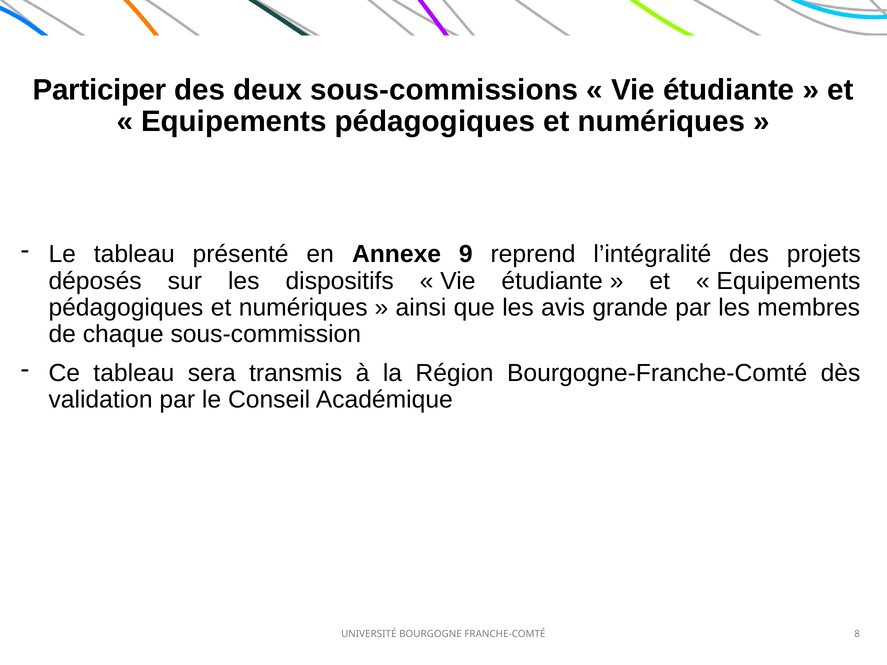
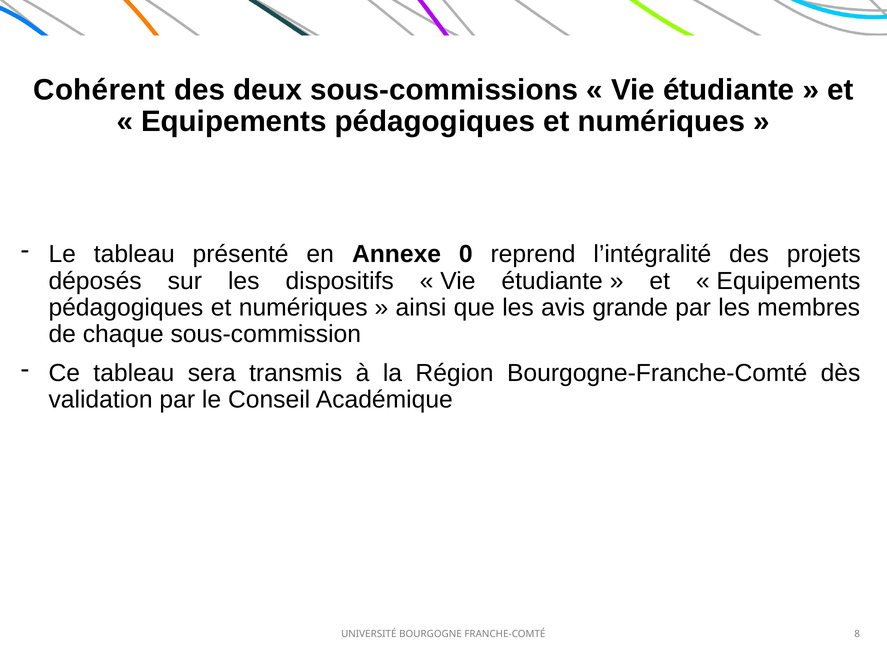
Participer: Participer -> Cohérent (99, 90)
9: 9 -> 0 (466, 254)
